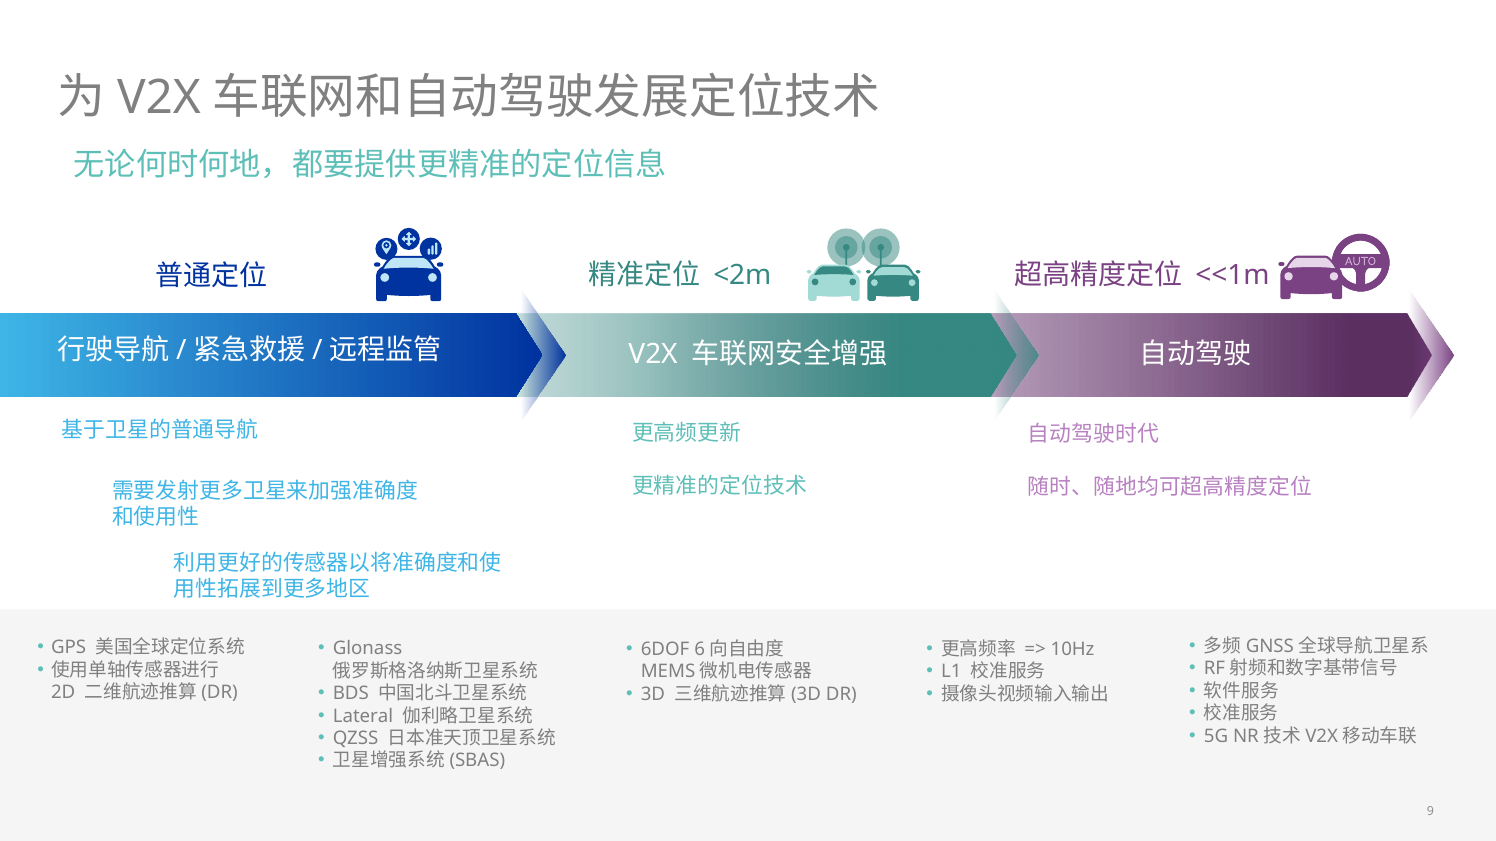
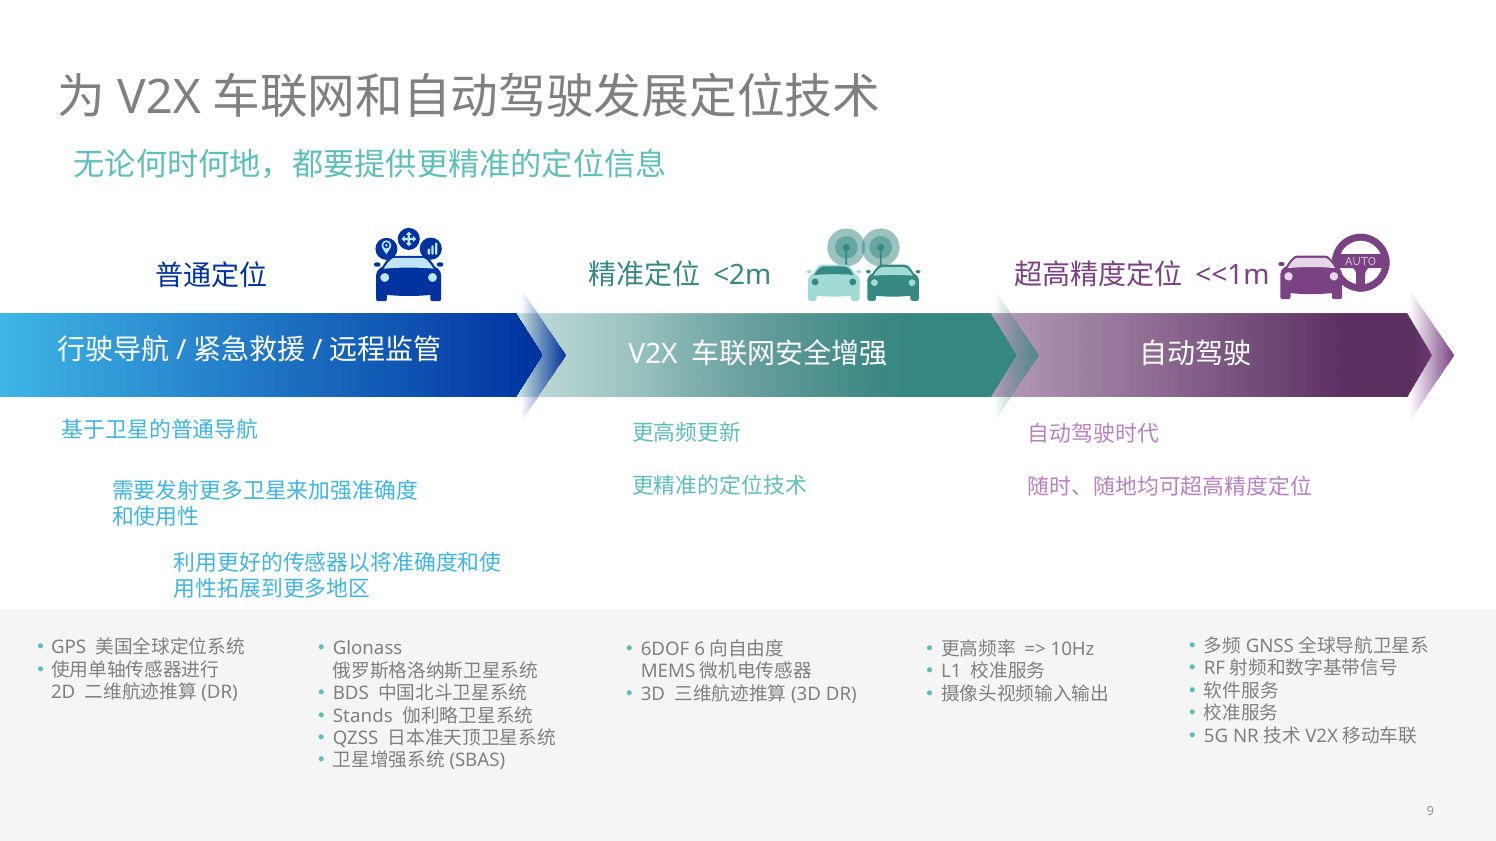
Lateral: Lateral -> Stands (363, 716)
